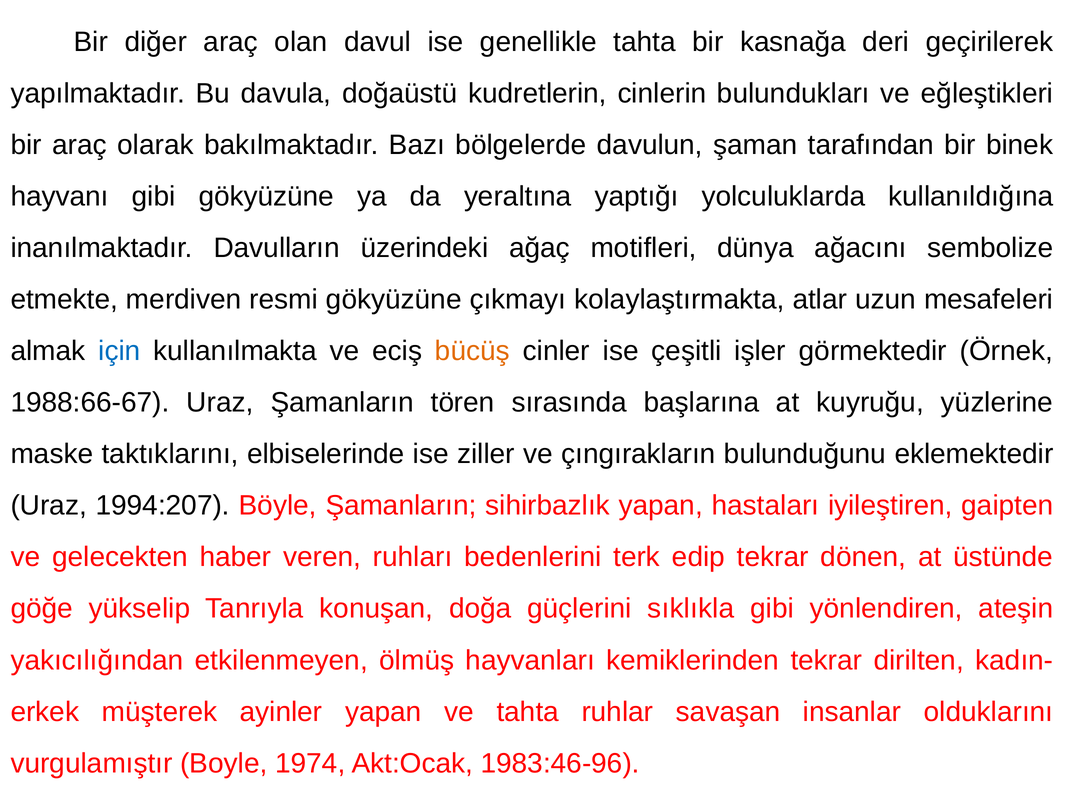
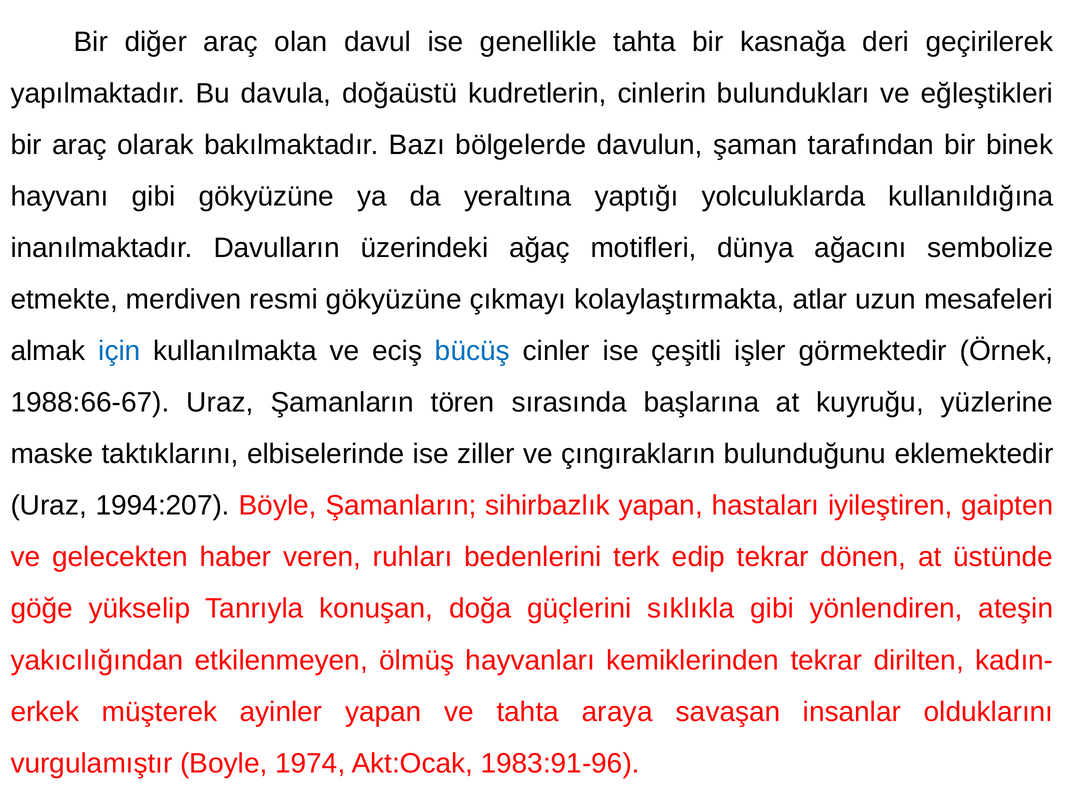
bücüş colour: orange -> blue (472, 351)
ruhlar: ruhlar -> araya (617, 712)
1983:46-96: 1983:46-96 -> 1983:91-96 (560, 764)
